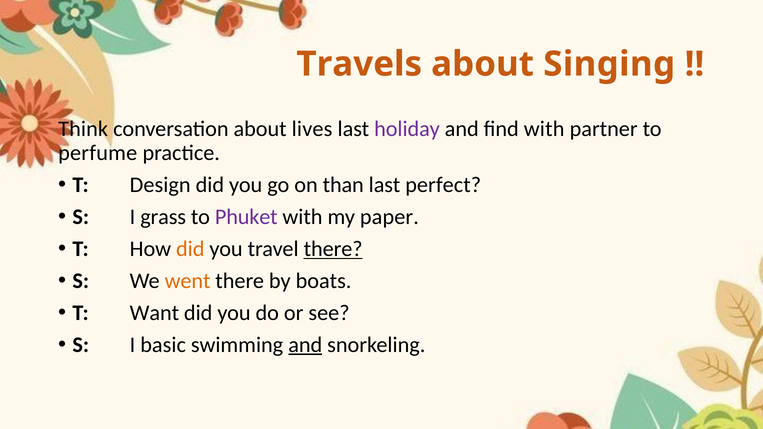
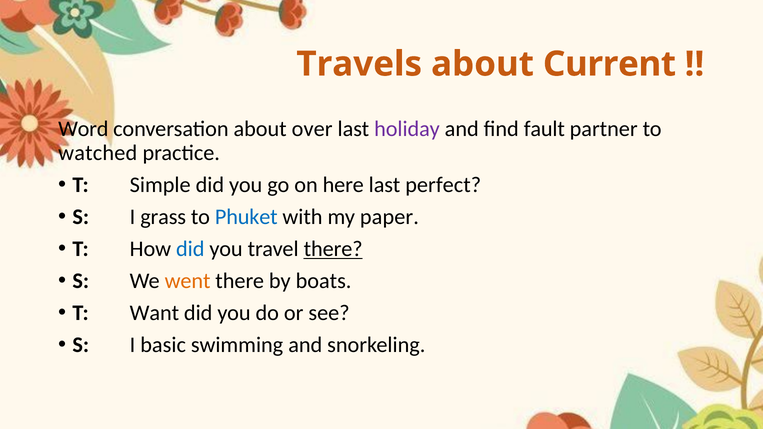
Singing: Singing -> Current (610, 64)
Think: Think -> Word (83, 129)
lives: lives -> over (312, 129)
find with: with -> fault (544, 129)
perfume: perfume -> watched (98, 153)
Design: Design -> Simple (160, 185)
than: than -> here (343, 185)
Phuket colour: purple -> blue (246, 217)
did colour: orange -> blue (190, 249)
and underline: present -> none (305, 345)
